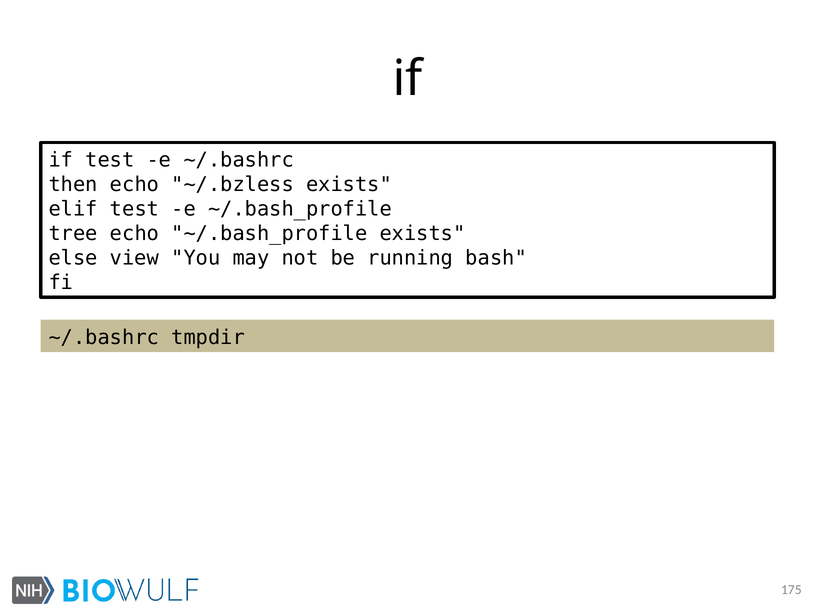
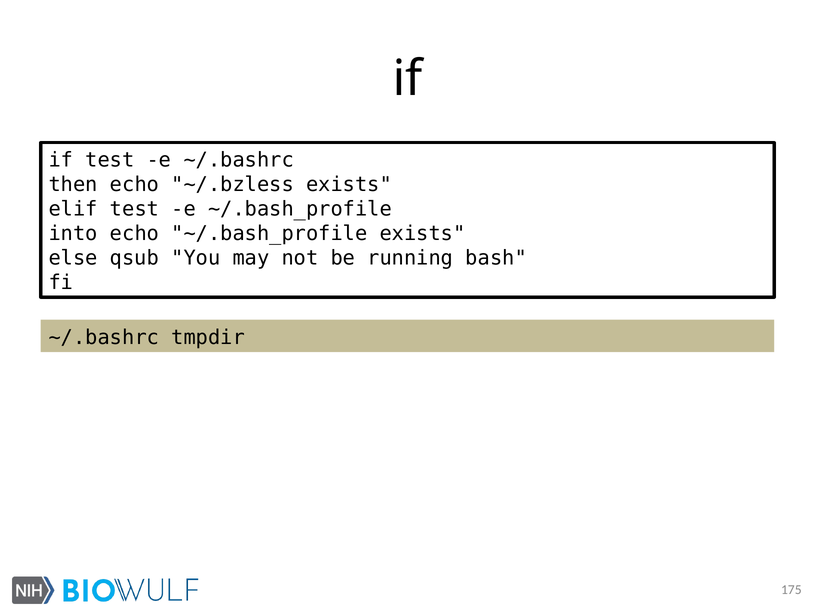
tree: tree -> into (73, 234)
view: view -> qsub (134, 258)
